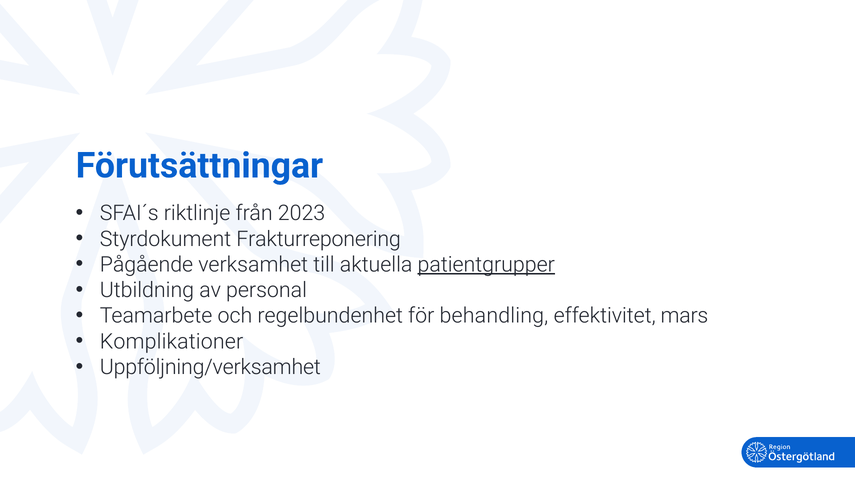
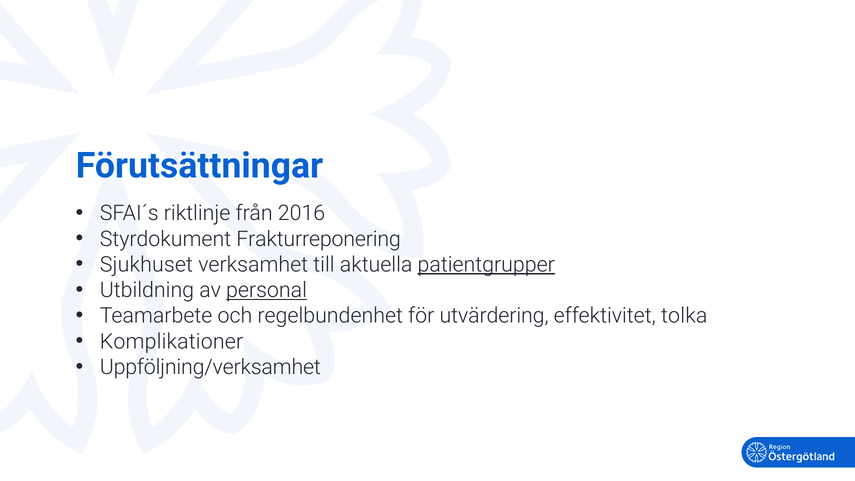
2023: 2023 -> 2016 (302, 213)
Pågående: Pågående -> Sjukhuset (146, 265)
personal underline: none -> present (267, 290)
behandling: behandling -> utvärdering (494, 316)
mars: mars -> tolka (684, 316)
